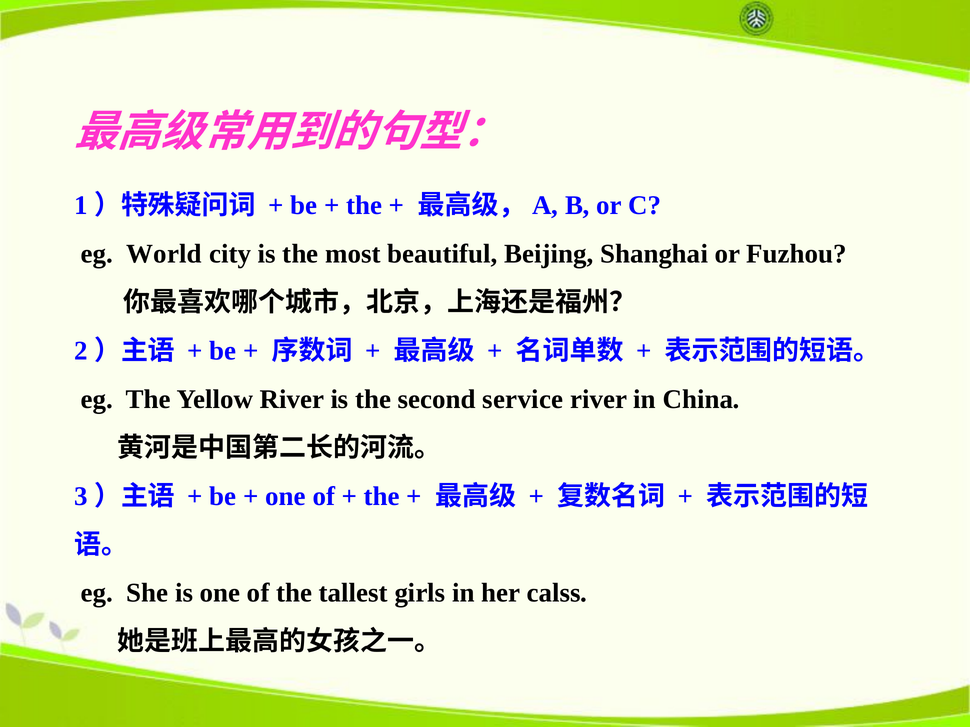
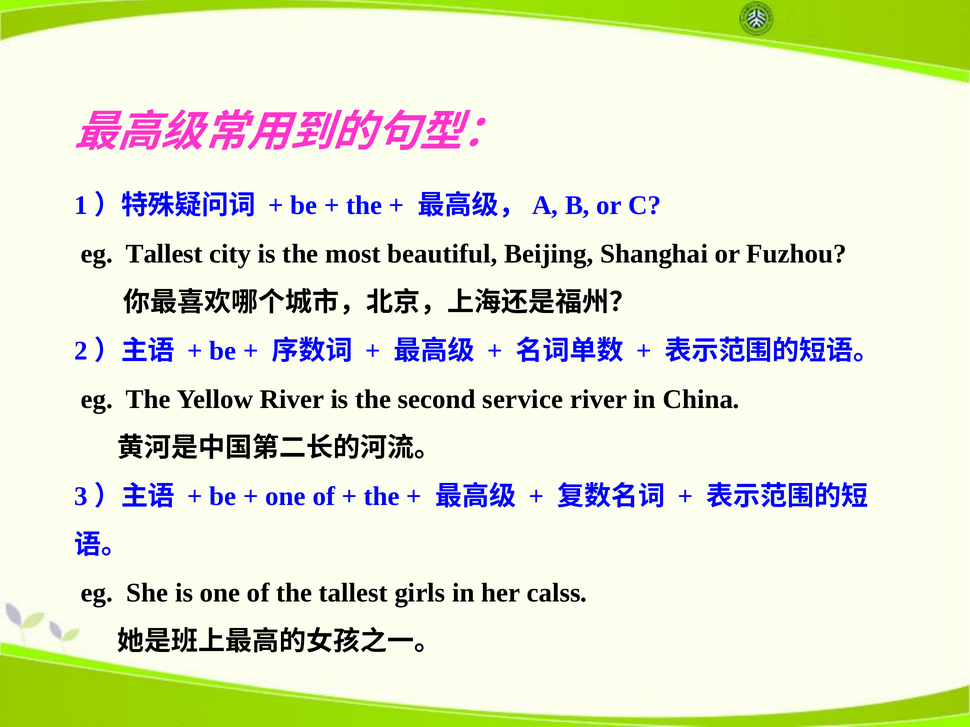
eg World: World -> Tallest (164, 254)
